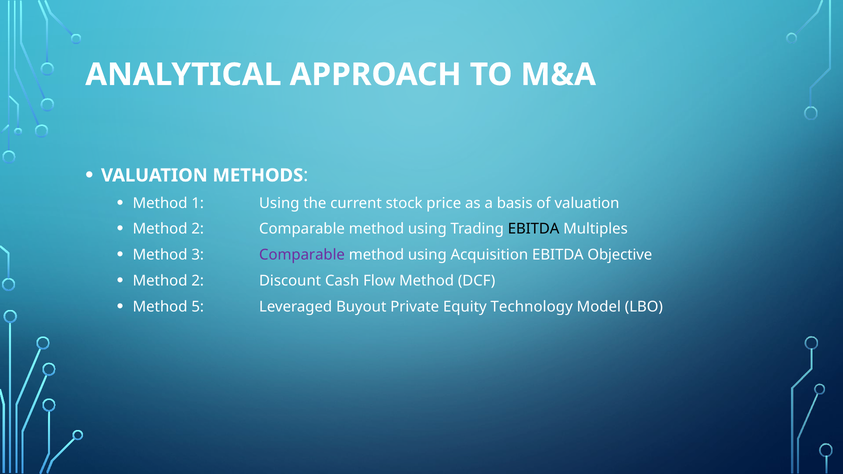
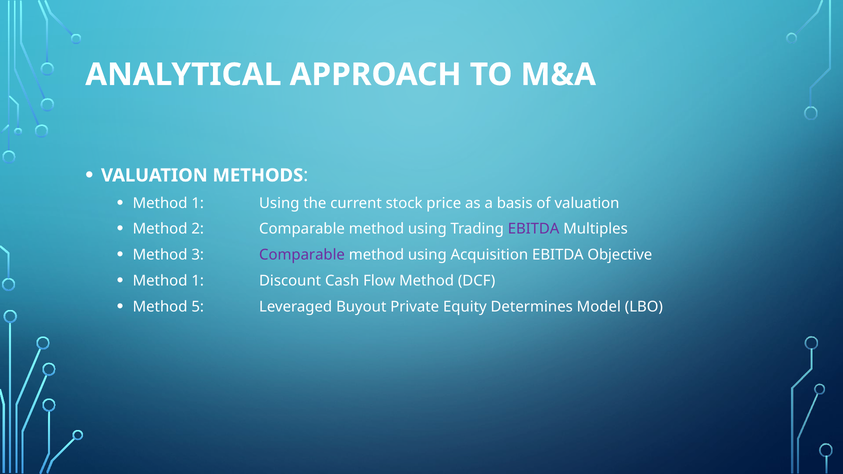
EBITDA colour: black -> purple (534, 229)
2: 2 -> 1 (198, 281)
Technology: Technology -> Determines (532, 307)
